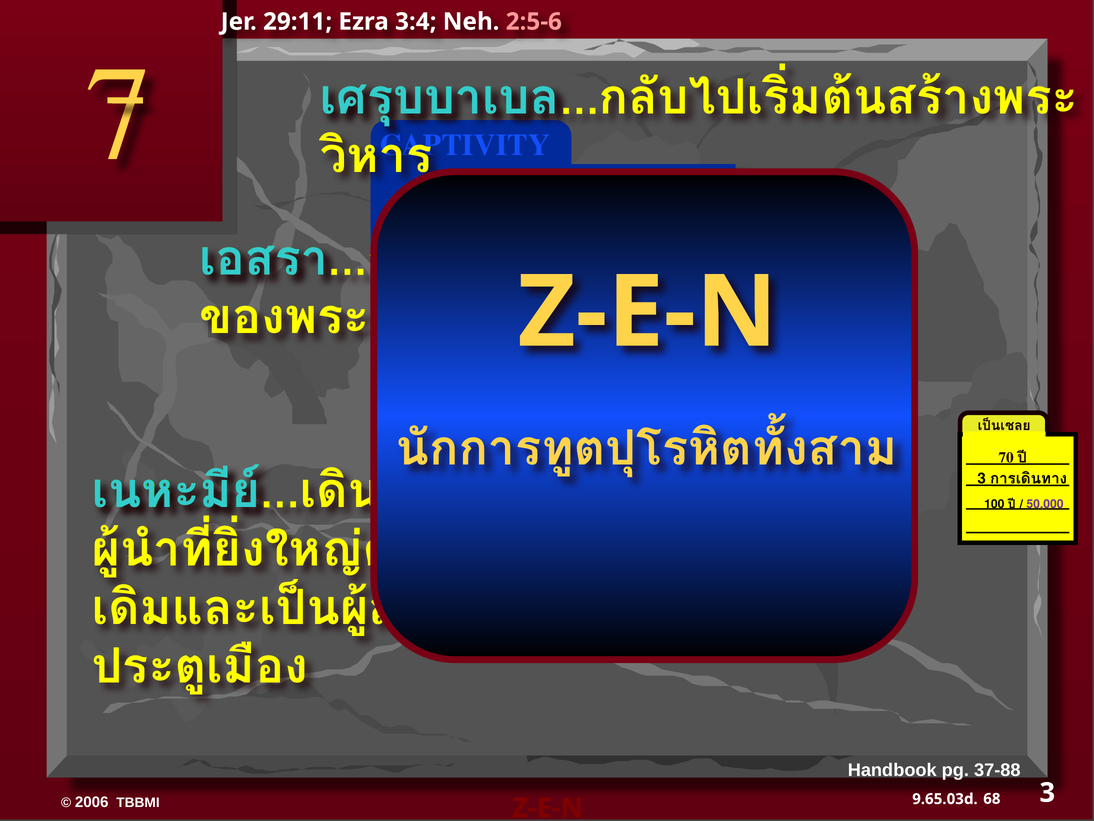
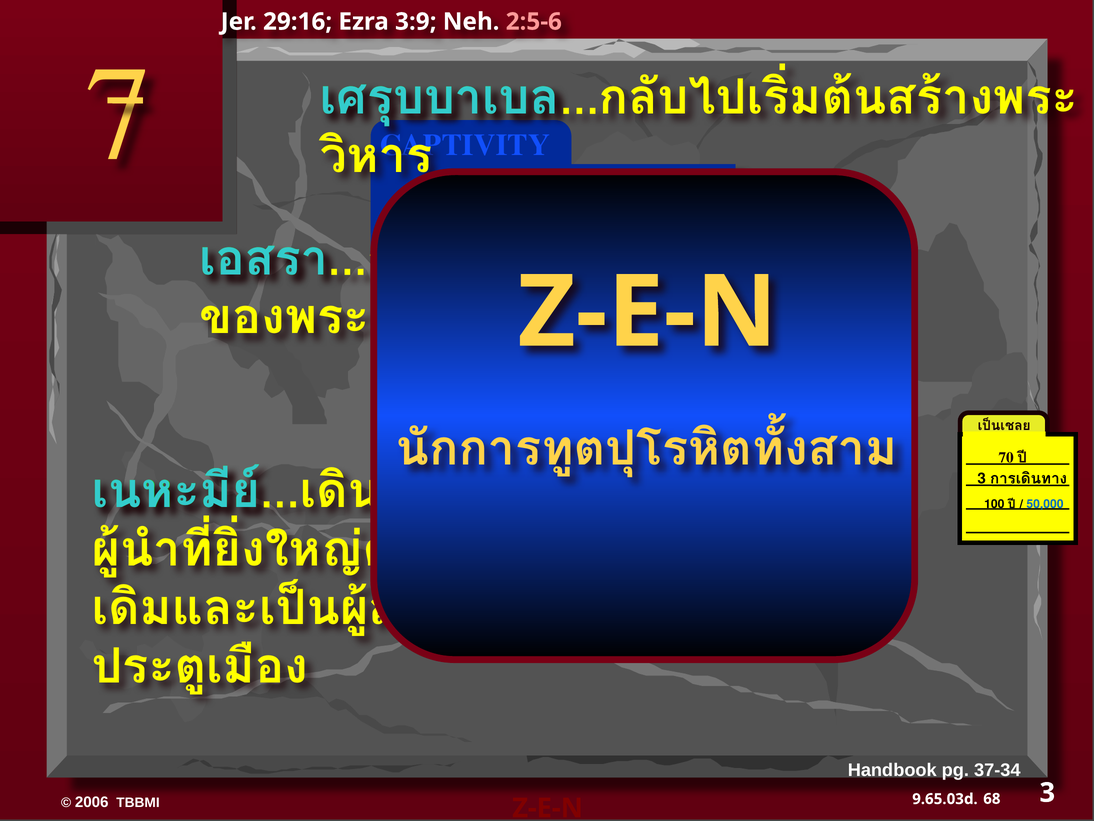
29:11: 29:11 -> 29:16 (298, 22)
3:4: 3:4 -> 3:9 (416, 22)
50,000 colour: purple -> blue (1045, 504)
37-88: 37-88 -> 37-34 (997, 770)
